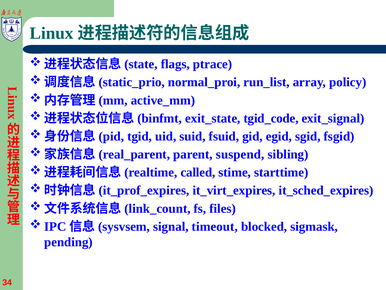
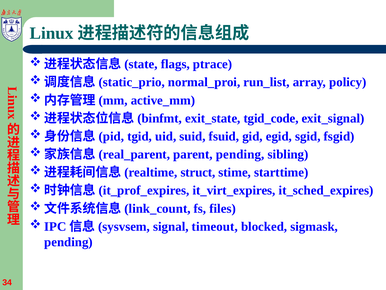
parent suspend: suspend -> pending (240, 154)
called: called -> struct (198, 172)
